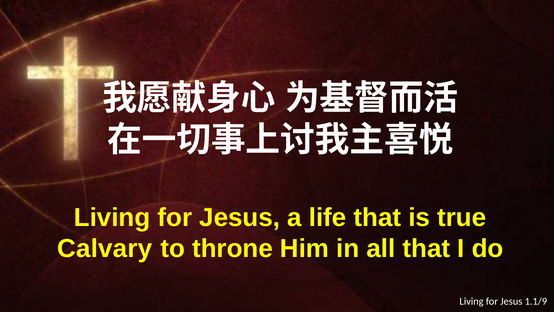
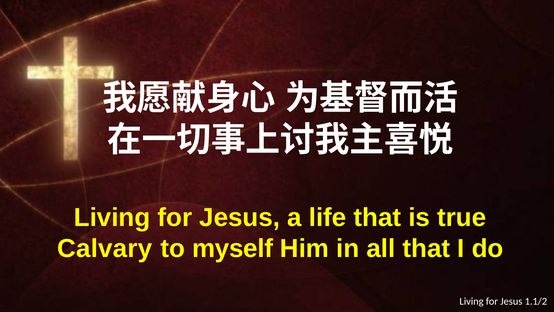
throne: throne -> myself (233, 248)
1.1/9: 1.1/9 -> 1.1/2 (536, 301)
